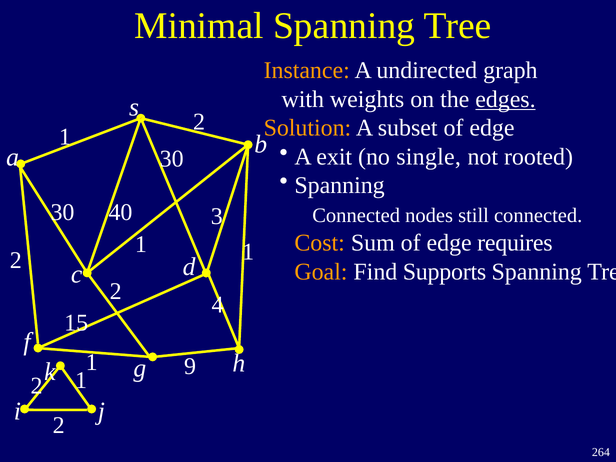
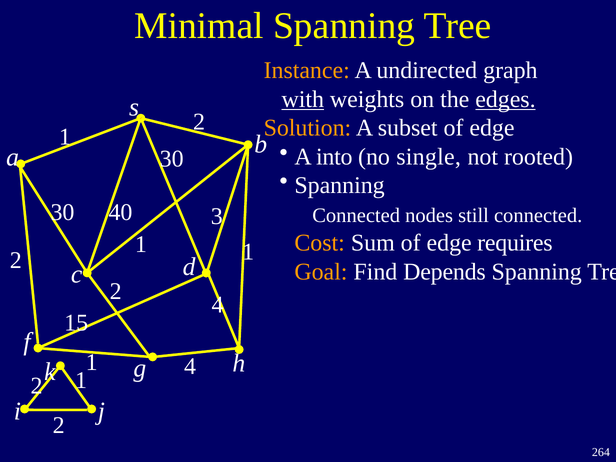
with underline: none -> present (303, 99)
exit: exit -> into (334, 157)
Supports: Supports -> Depends (445, 272)
1 9: 9 -> 4 (190, 367)
